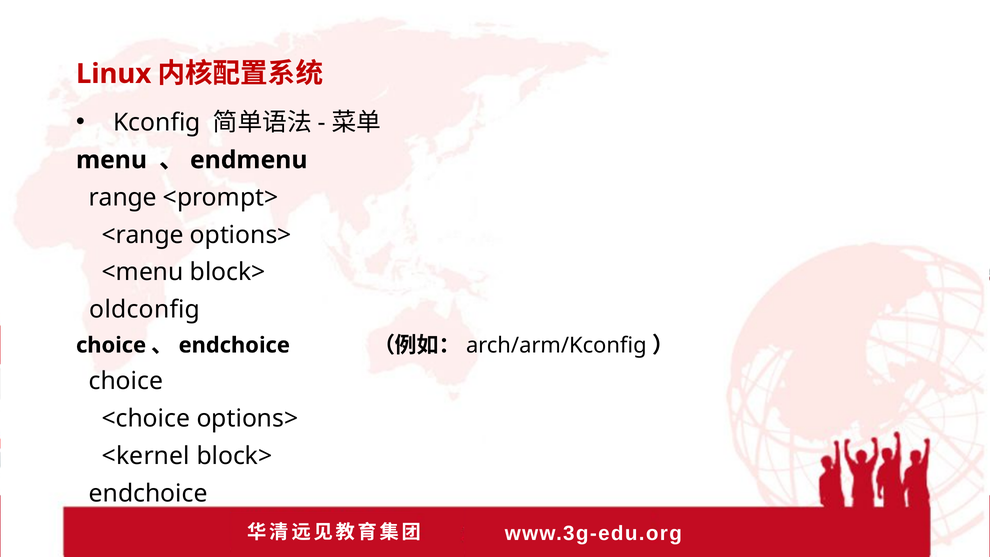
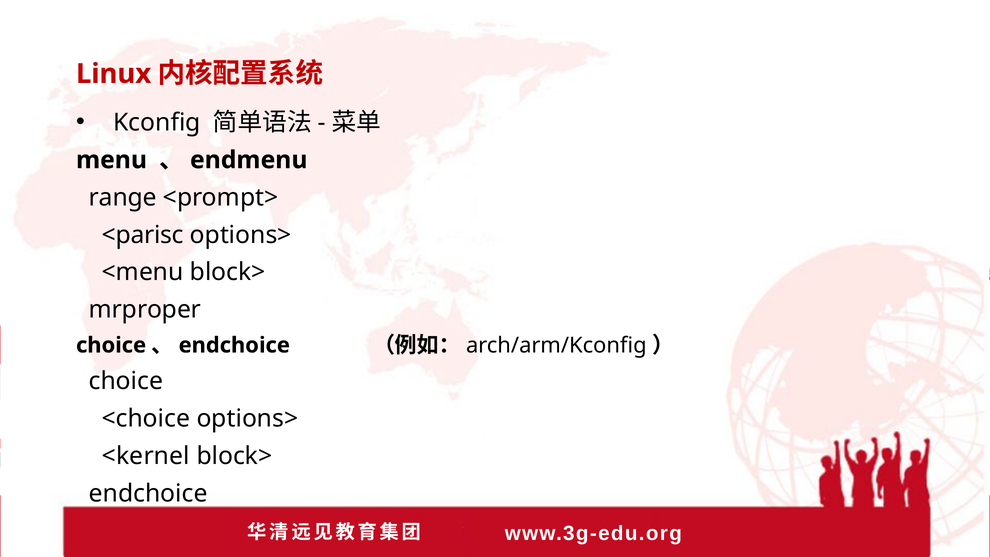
<range: <range -> <parisc (143, 235)
oldconfig: oldconfig -> mrproper (145, 310)
